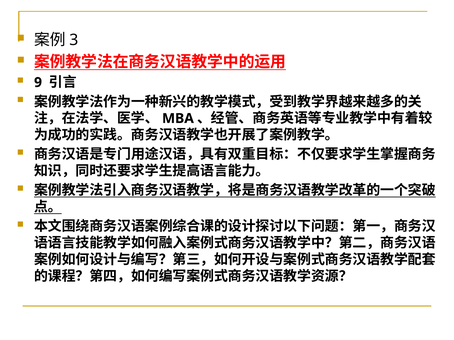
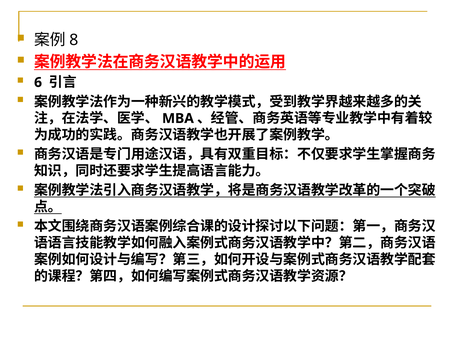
3: 3 -> 8 (74, 40)
9: 9 -> 6 (38, 83)
